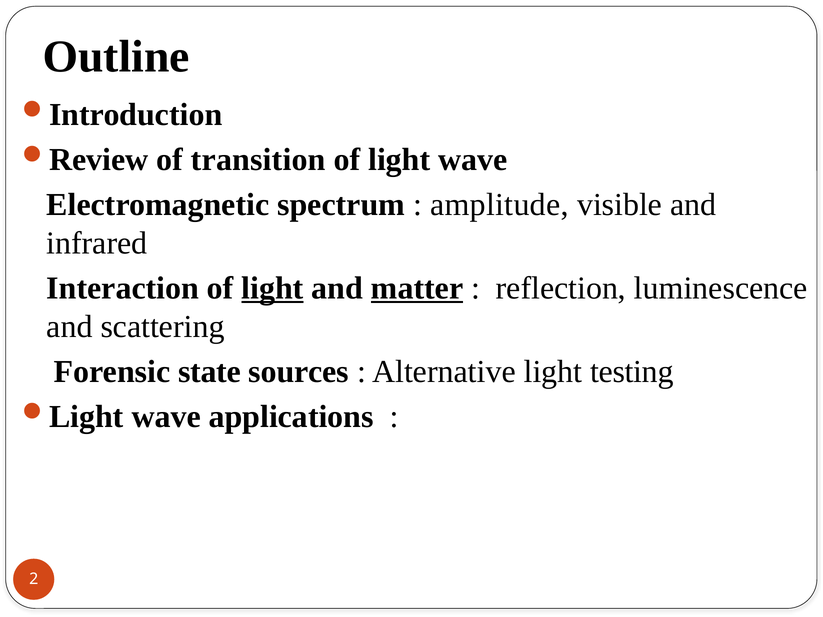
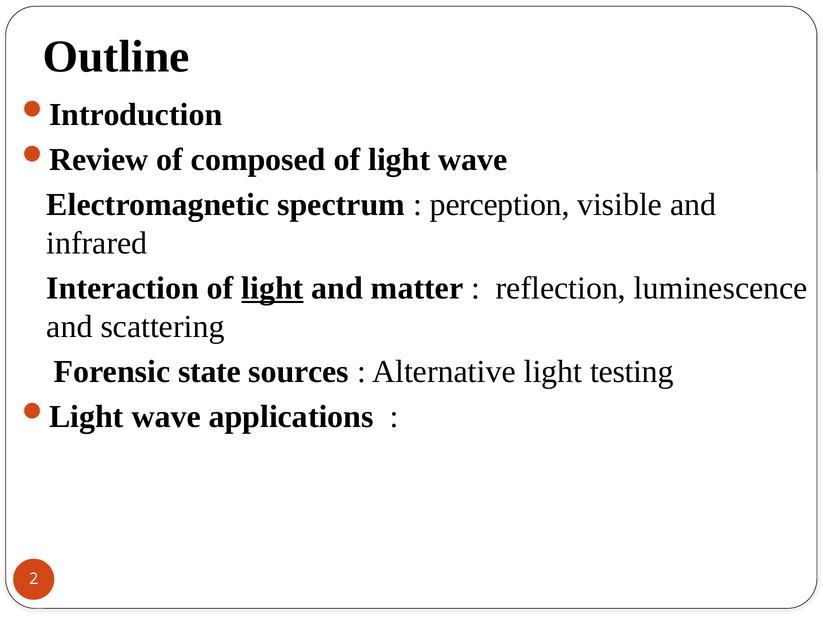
transition: transition -> composed (258, 160)
amplitude: amplitude -> perception (500, 205)
matter underline: present -> none (417, 288)
